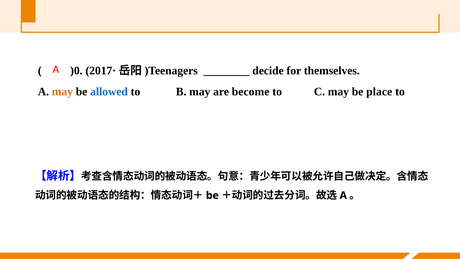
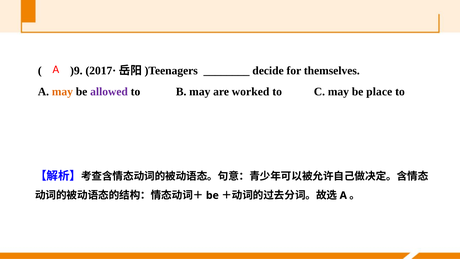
)0: )0 -> )9 (76, 71)
allowed colour: blue -> purple (109, 91)
become: become -> worked (251, 91)
